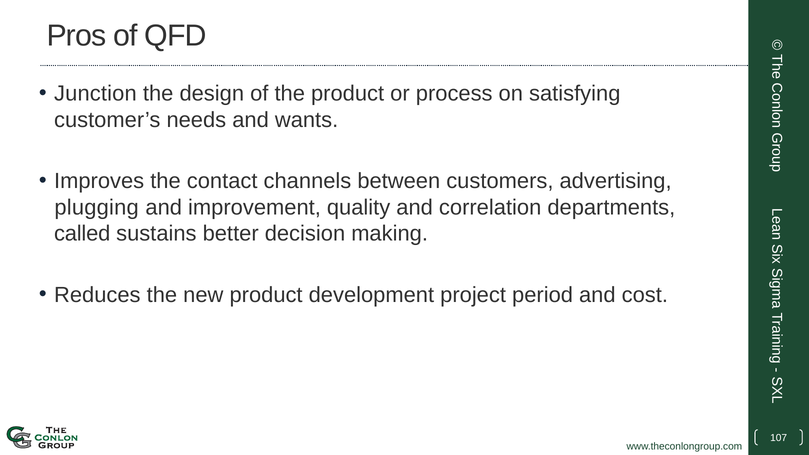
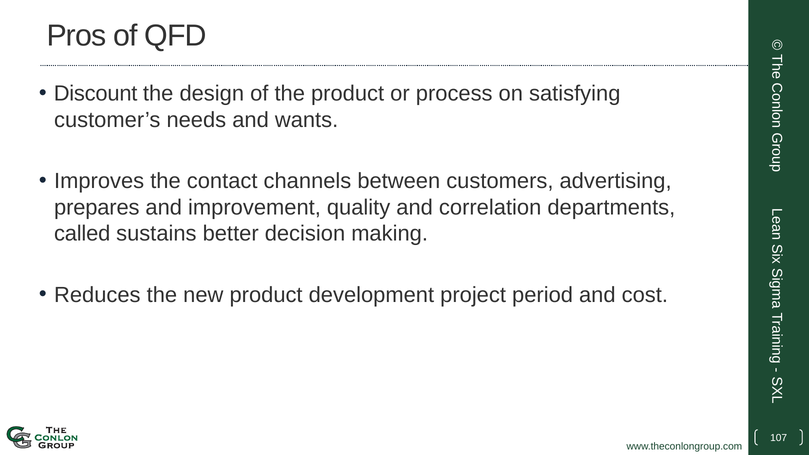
Junction: Junction -> Discount (96, 94)
plugging: plugging -> prepares (97, 207)
